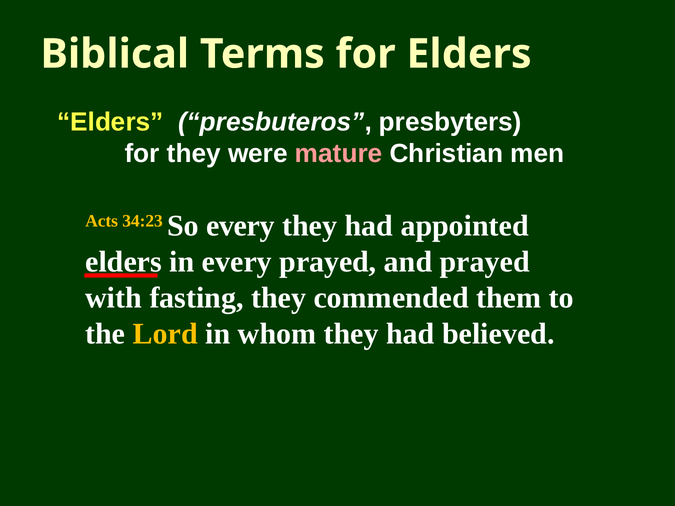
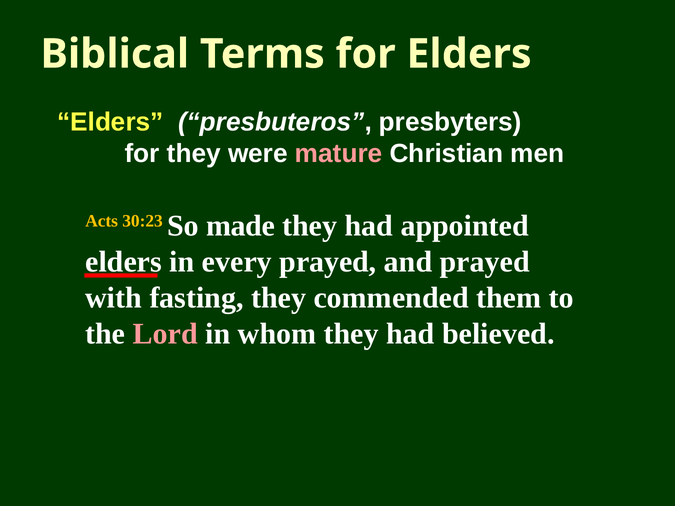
34:23: 34:23 -> 30:23 (143, 221)
So every: every -> made (241, 226)
Lord colour: yellow -> pink (165, 334)
